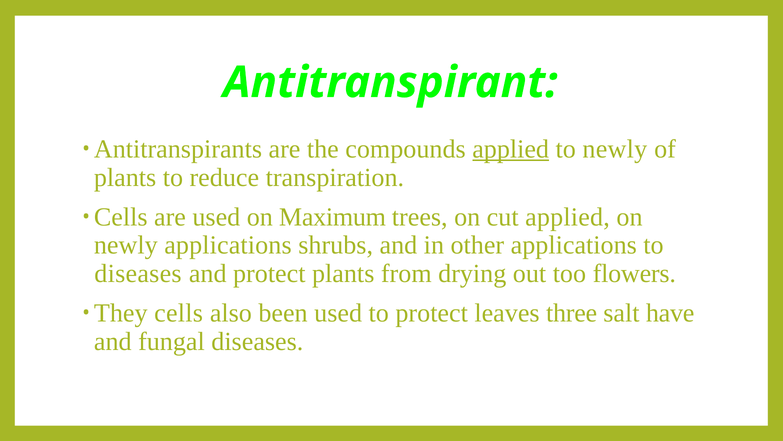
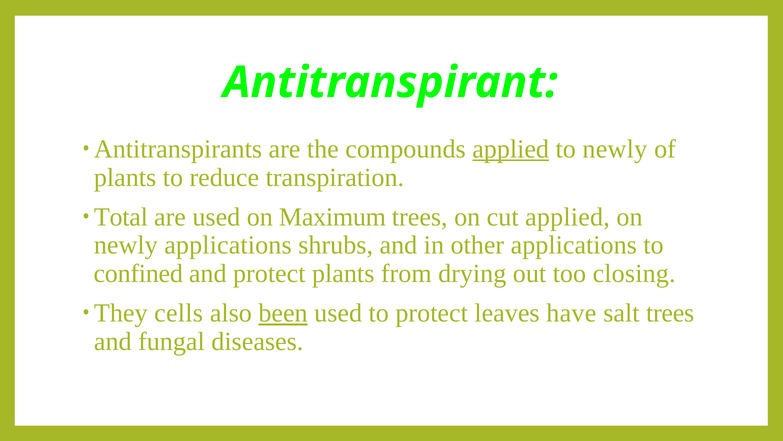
Cells: Cells -> Total (121, 217)
diseases: diseases -> confined (138, 273)
flowers: flowers -> closing (634, 273)
been underline: none -> present (283, 313)
three: three -> have (571, 313)
salt have: have -> trees (670, 313)
